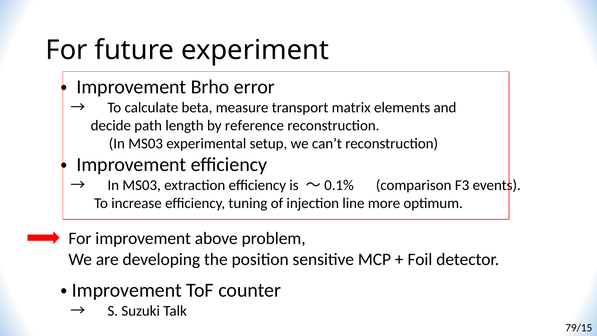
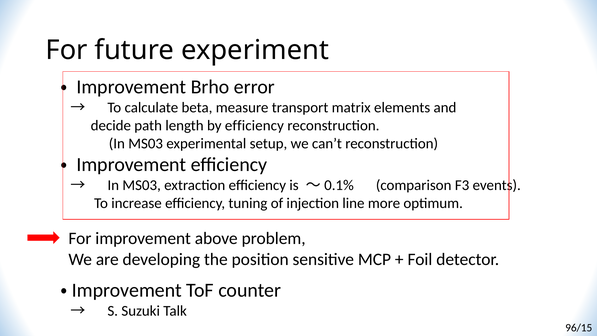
by reference: reference -> efficiency (254, 126)
79/15: 79/15 -> 96/15 (579, 327)
